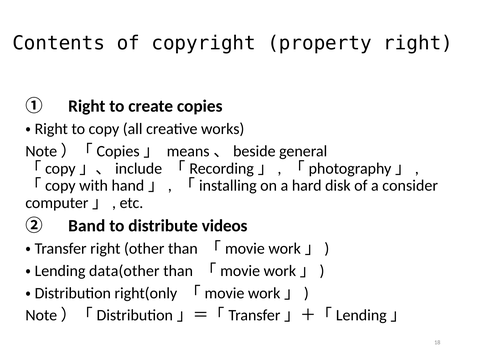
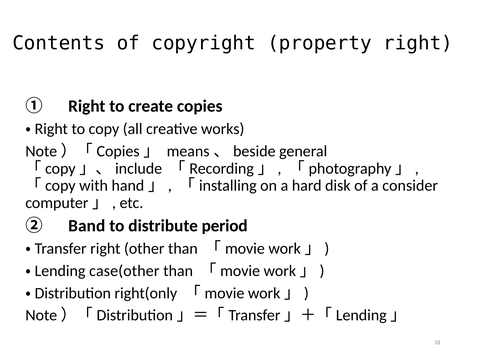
videos: videos -> period (225, 225)
data(other: data(other -> case(other (124, 271)
